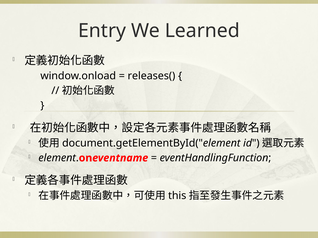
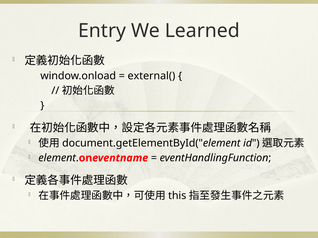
releases(: releases( -> external( (151, 76)
